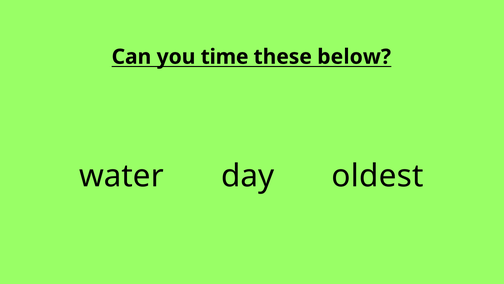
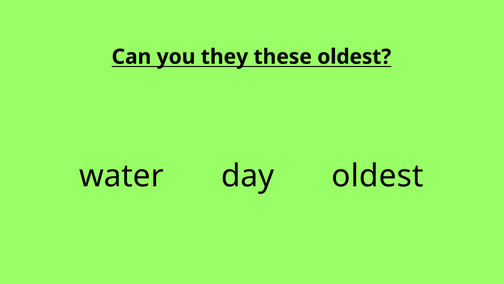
time: time -> they (224, 57)
these below: below -> oldest (354, 57)
